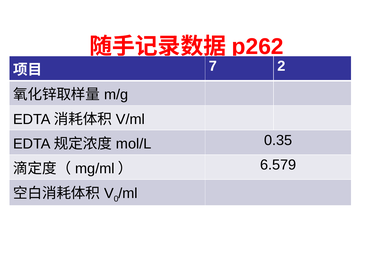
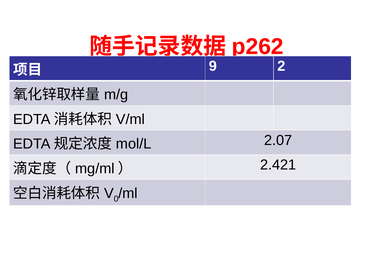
7: 7 -> 9 (213, 66)
0.35: 0.35 -> 2.07 (278, 140)
6.579: 6.579 -> 2.421 (278, 165)
